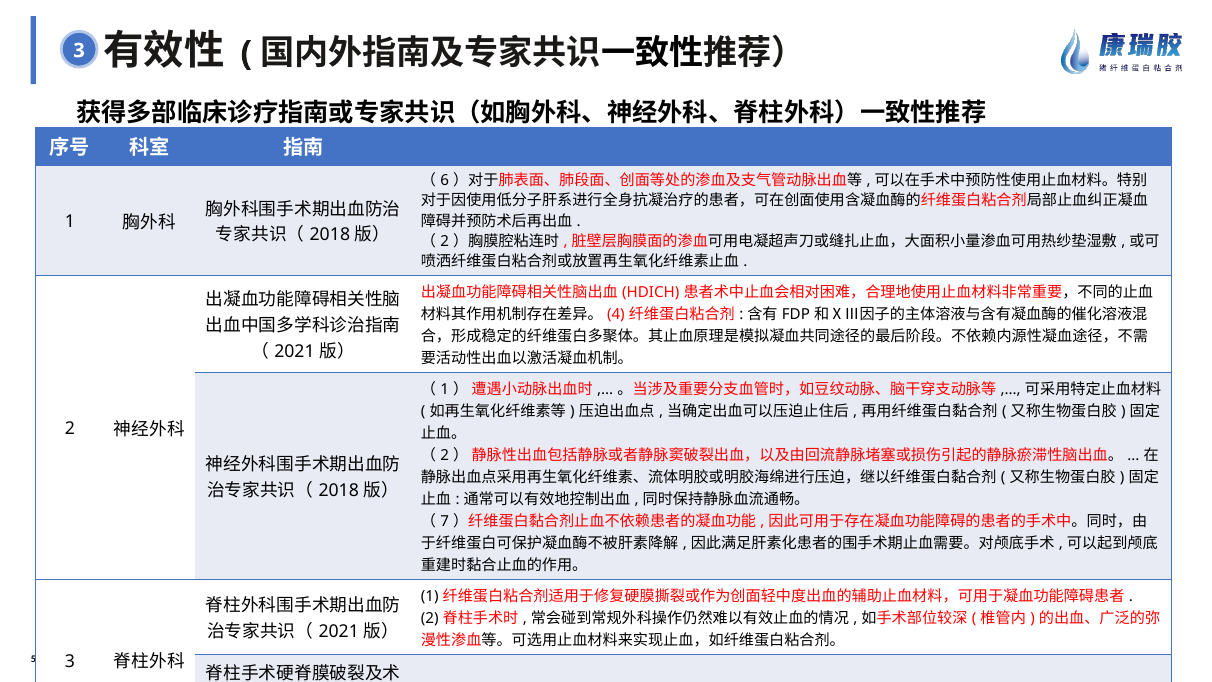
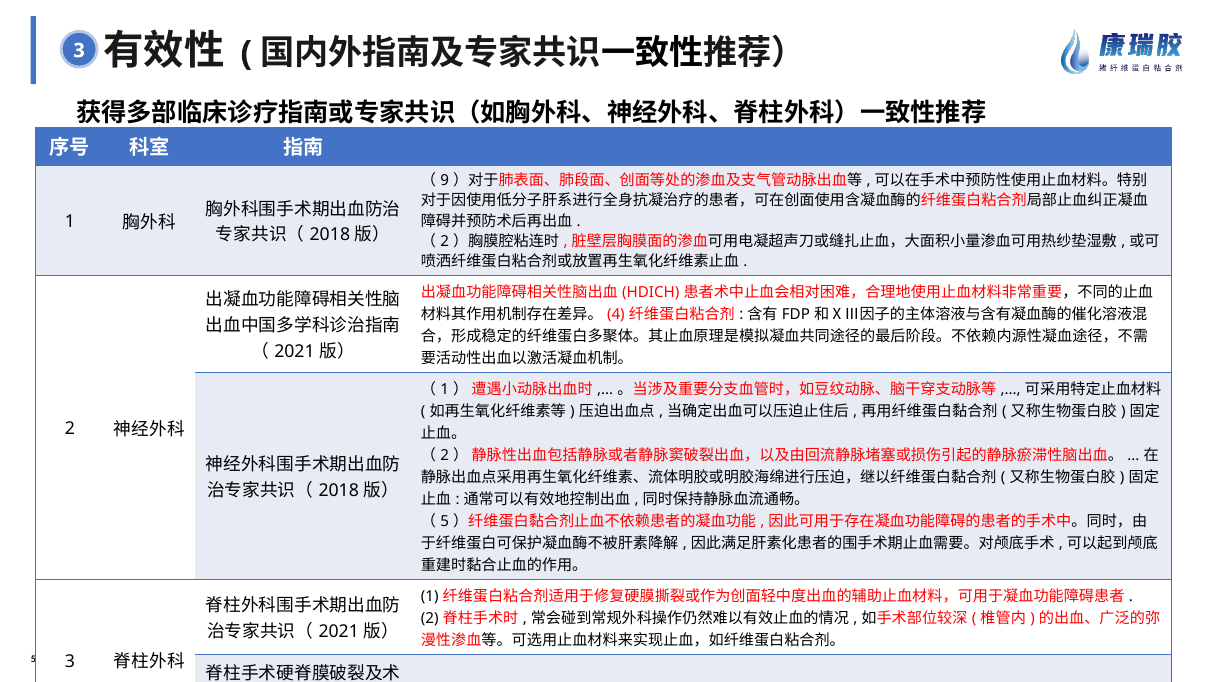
6: 6 -> 9 (445, 181)
7: 7 -> 5 (445, 521)
